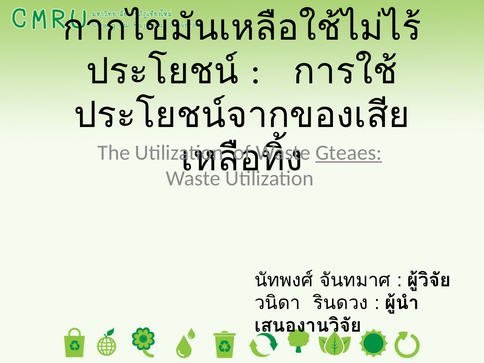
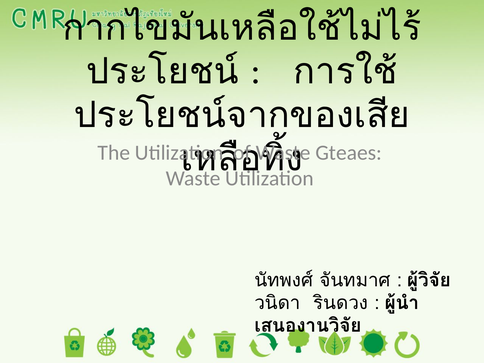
Gteaes underline: present -> none (349, 153)
